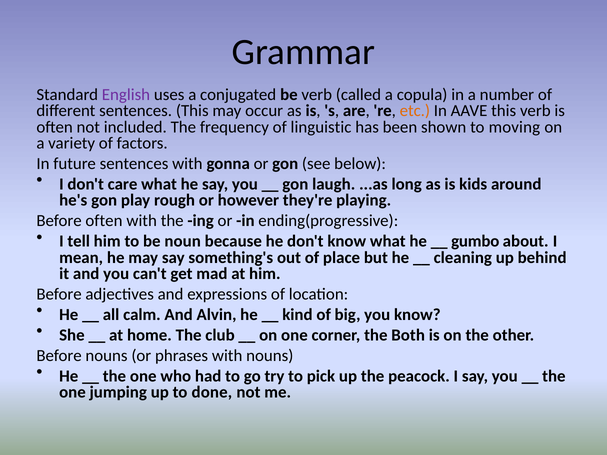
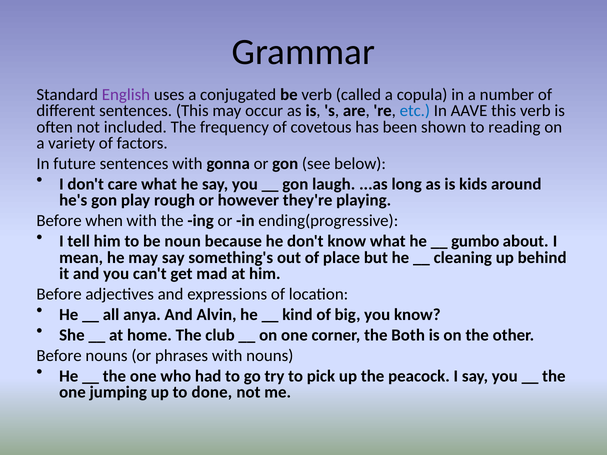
etc colour: orange -> blue (415, 111)
linguistic: linguistic -> covetous (321, 127)
moving: moving -> reading (514, 127)
Before often: often -> when (104, 221)
calm: calm -> anya (142, 315)
